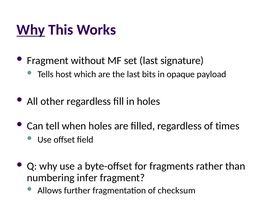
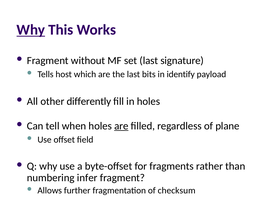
opaque: opaque -> identify (181, 74)
other regardless: regardless -> differently (89, 101)
are underline: none -> present (121, 126)
times: times -> plane (227, 126)
